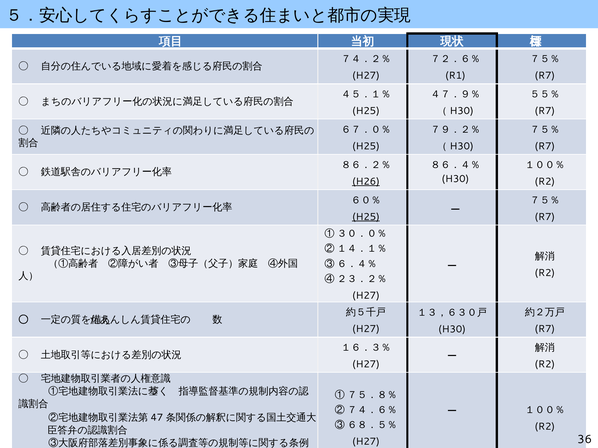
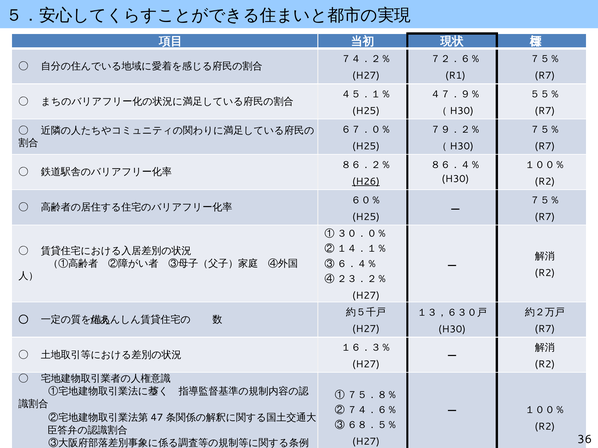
H25 underline: present -> none (366, 217)
